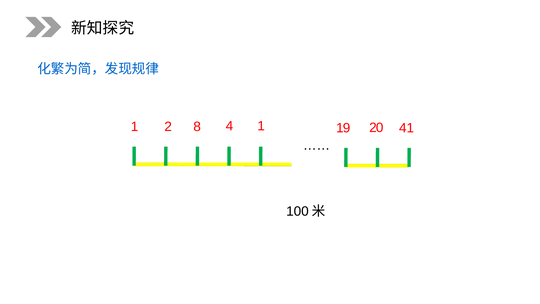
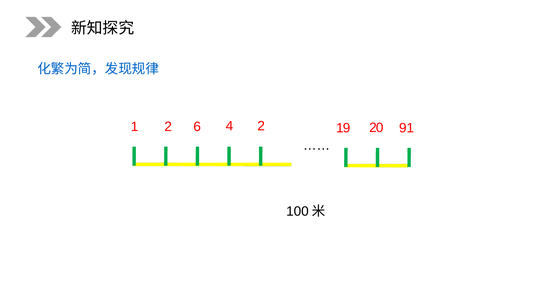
8: 8 -> 6 (197, 127)
4 1: 1 -> 2 (261, 126)
41: 41 -> 91 (407, 128)
